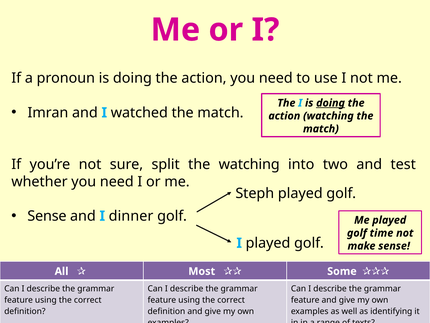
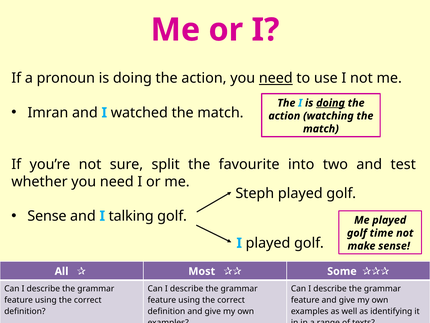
need underline: none -> present (276, 78)
the watching: watching -> favourite (249, 164)
dinner: dinner -> talking (131, 216)
